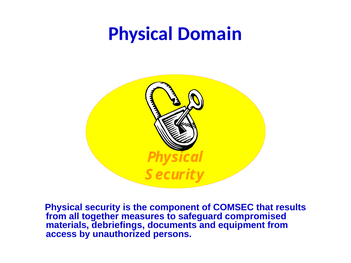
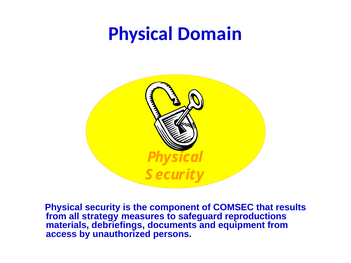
together: together -> strategy (100, 216)
compromised: compromised -> reproductions (256, 216)
